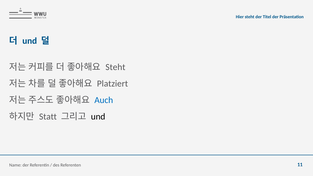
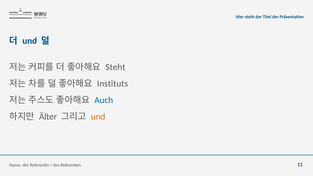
Platziert: Platziert -> Instituts (112, 83)
Statt: Statt -> Älter (48, 116)
und colour: black -> orange (98, 116)
